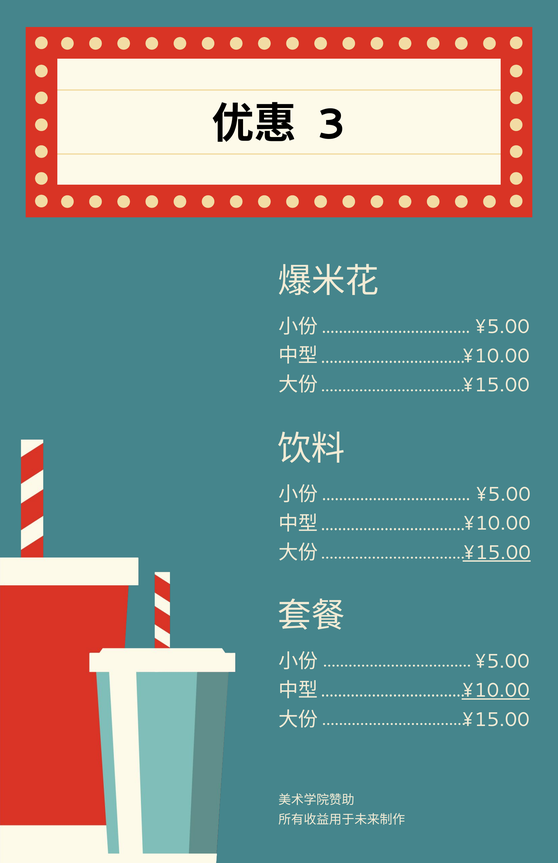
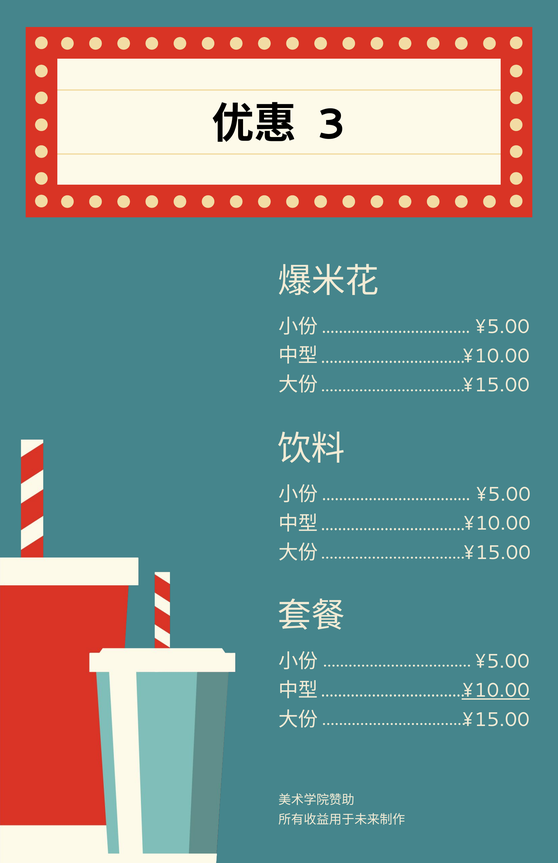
¥15.00 underline: present -> none (497, 552)
